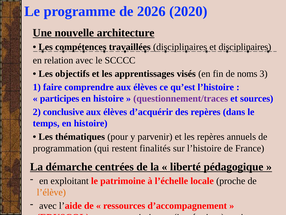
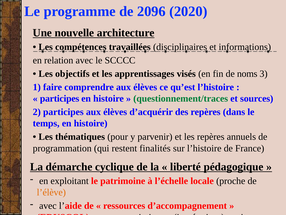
2026: 2026 -> 2096 (151, 11)
et disciplinaires: disciplinaires -> informations (245, 47)
questionnement/traces colour: purple -> green (181, 98)
2 conclusive: conclusive -> participes (63, 112)
centrées: centrées -> cyclique (114, 166)
